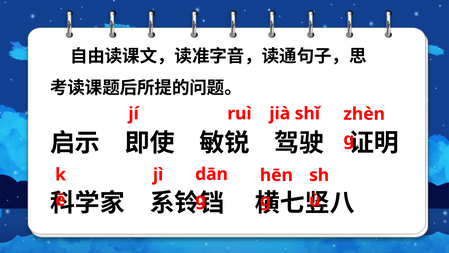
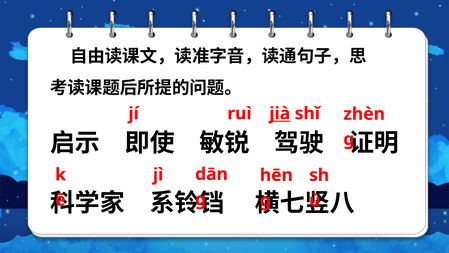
jià underline: none -> present (280, 113)
